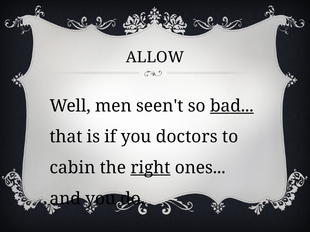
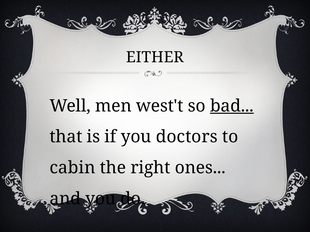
ALLOW: ALLOW -> EITHER (155, 57)
seen't: seen't -> west't (160, 106)
right underline: present -> none (150, 168)
